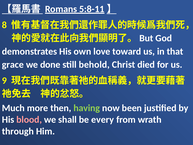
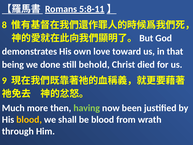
grace: grace -> being (13, 65)
blood colour: pink -> yellow (29, 119)
be every: every -> blood (103, 119)
